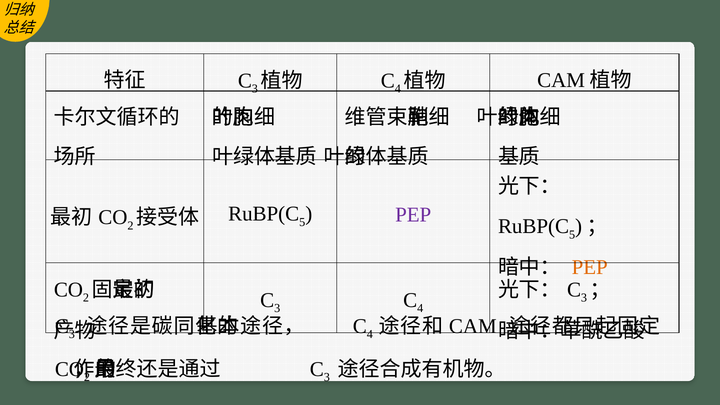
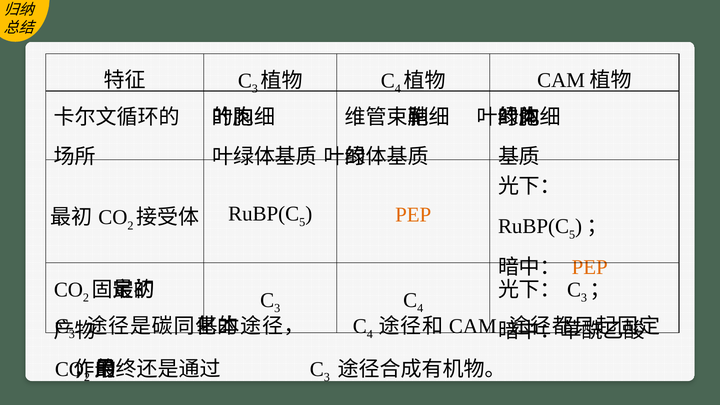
PEP colour: purple -> orange (413, 215)
